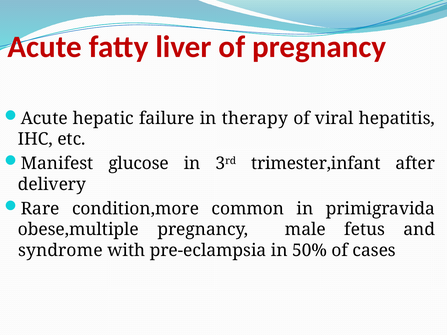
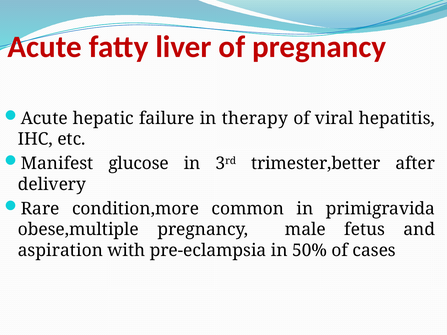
trimester,infant: trimester,infant -> trimester,better (316, 164)
syndrome: syndrome -> aspiration (60, 251)
